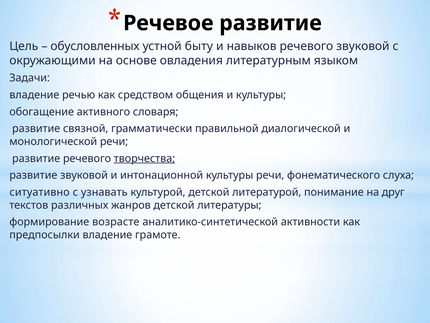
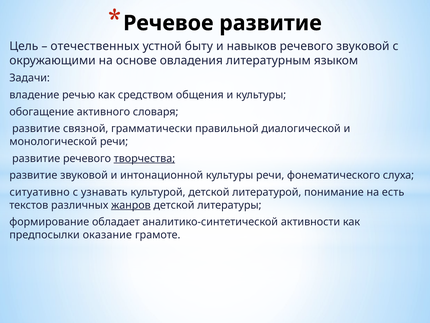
обусловленных: обусловленных -> отечественных (95, 46)
друг: друг -> есть (393, 192)
жанров underline: none -> present (131, 205)
возрасте: возрасте -> обладает (116, 222)
предпосылки владение: владение -> оказание (107, 235)
